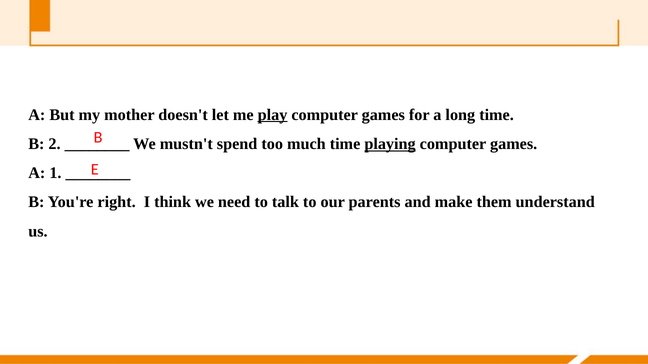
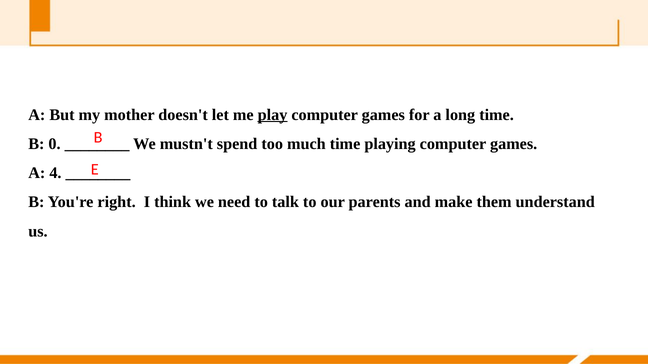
2: 2 -> 0 (55, 144)
playing underline: present -> none (390, 144)
1: 1 -> 4 (55, 173)
